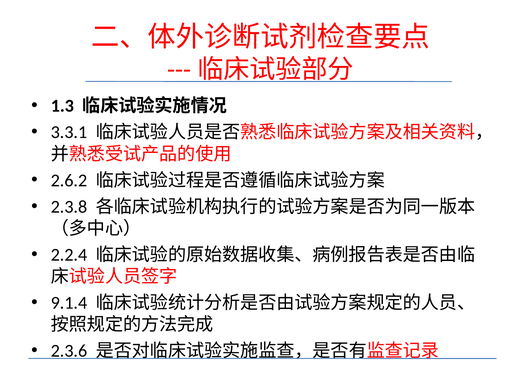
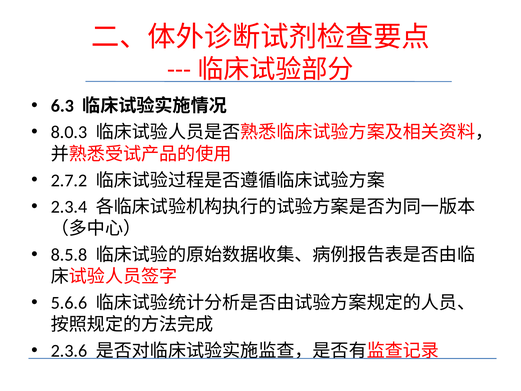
1.3: 1.3 -> 6.3 (62, 106)
3.3.1: 3.3.1 -> 8.0.3 (69, 132)
2.6.2: 2.6.2 -> 2.7.2 (69, 180)
2.3.8: 2.3.8 -> 2.3.4 (69, 207)
2.2.4: 2.2.4 -> 8.5.8 (69, 255)
9.1.4: 9.1.4 -> 5.6.6 (69, 303)
